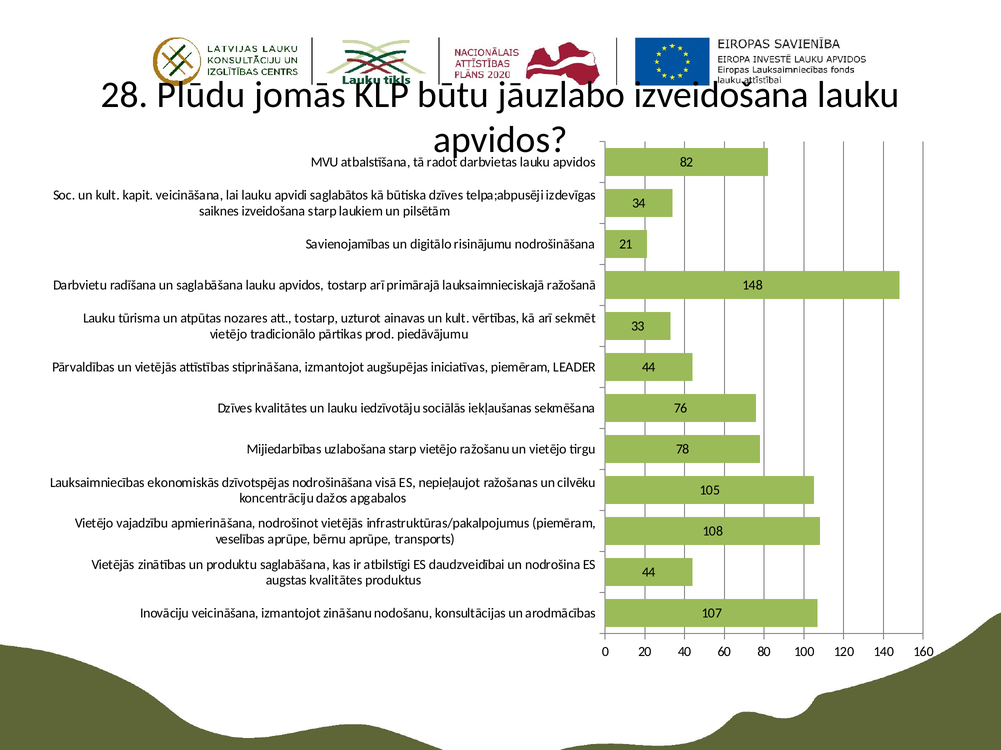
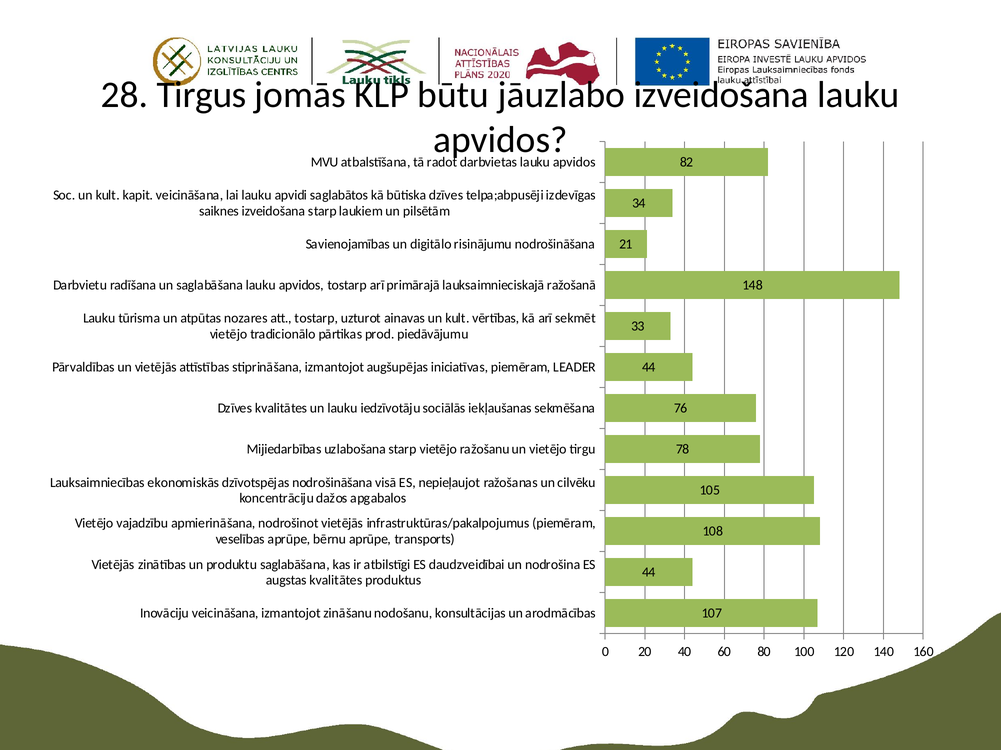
Plūdu: Plūdu -> Tirgus (202, 95)
